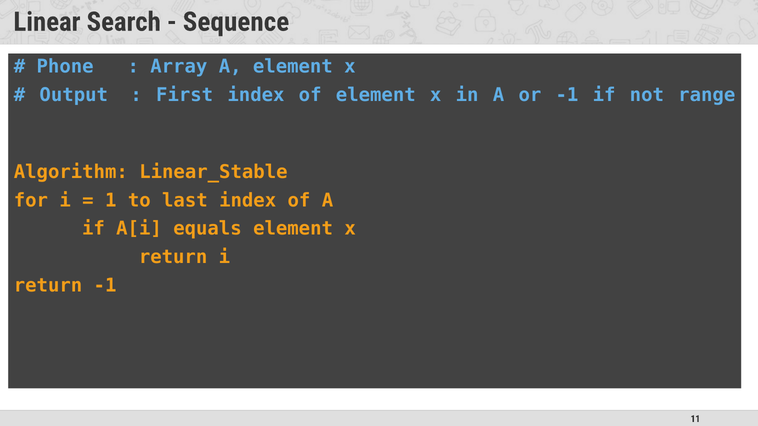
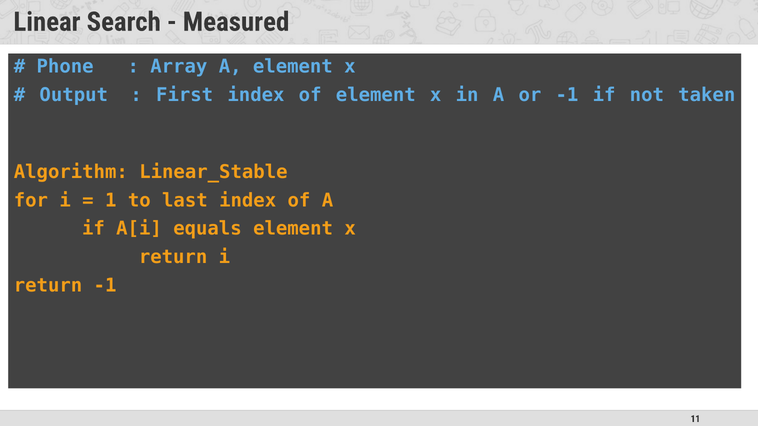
Sequence: Sequence -> Measured (236, 22)
range: range -> taken (707, 95)
